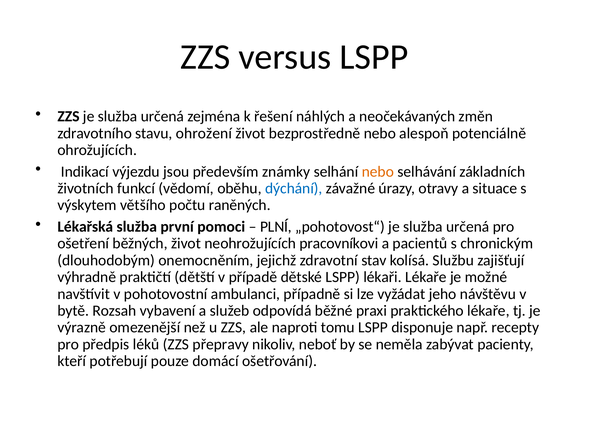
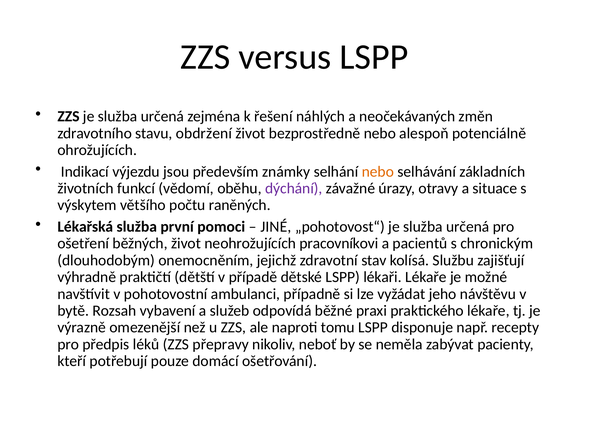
ohrožení: ohrožení -> obdržení (204, 133)
dýchání colour: blue -> purple (294, 188)
PLNÍ: PLNÍ -> JINÉ (276, 227)
